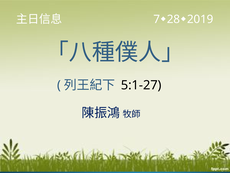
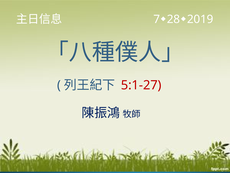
5:1-27 colour: black -> red (141, 85)
